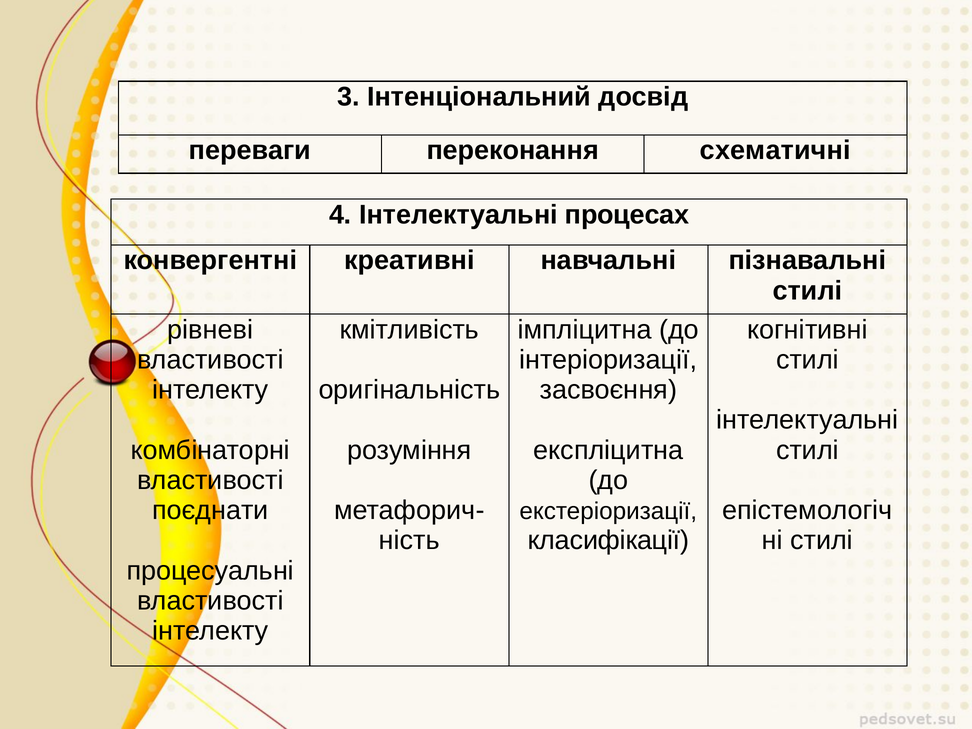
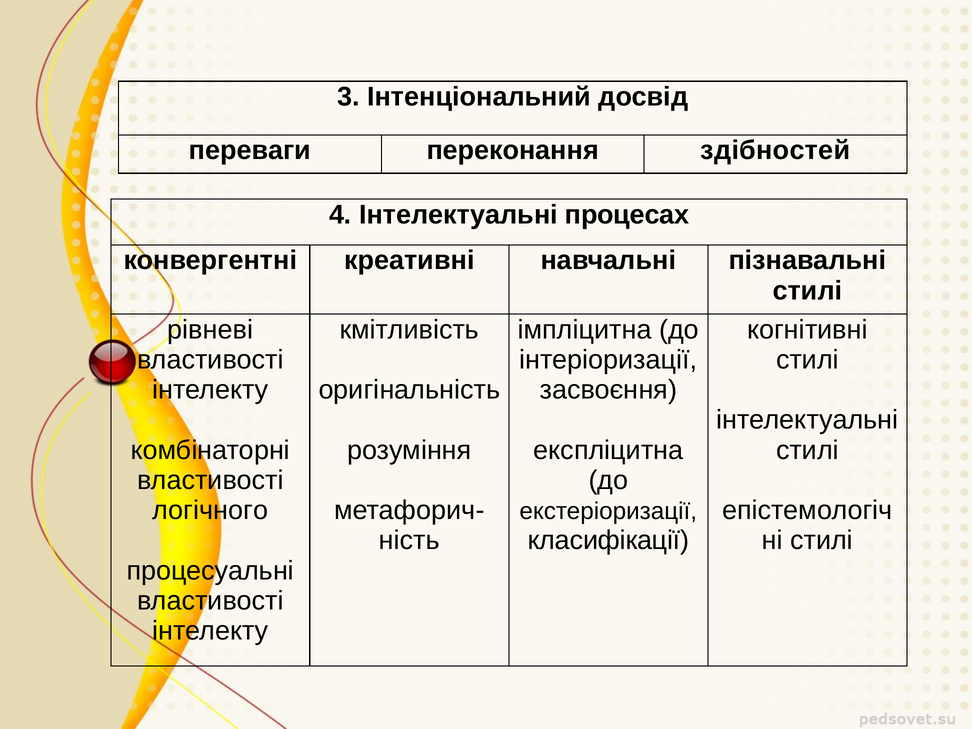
схематичні: схематичні -> здібностей (775, 151)
поєднати: поєднати -> логічного (210, 510)
